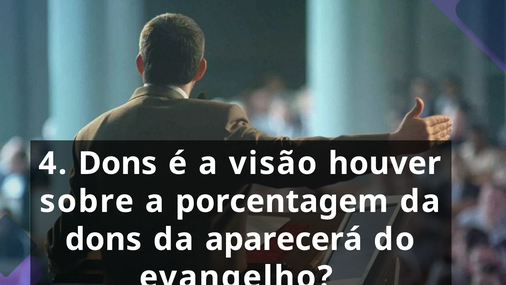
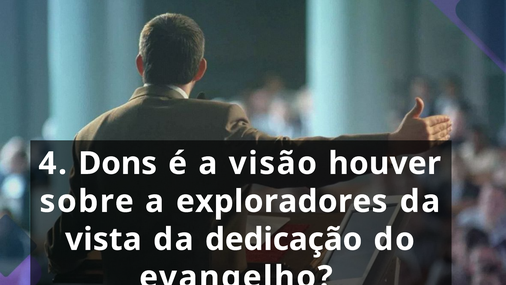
porcentagem: porcentagem -> exploradores (282, 201)
dons: dons -> vista (103, 239)
aparecerá: aparecerá -> dedicação (284, 239)
